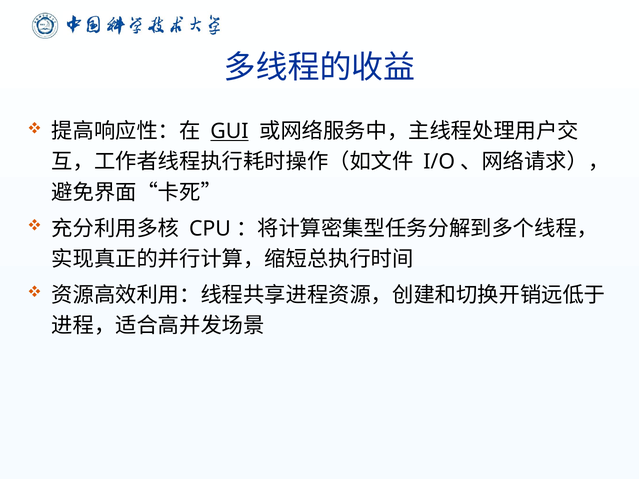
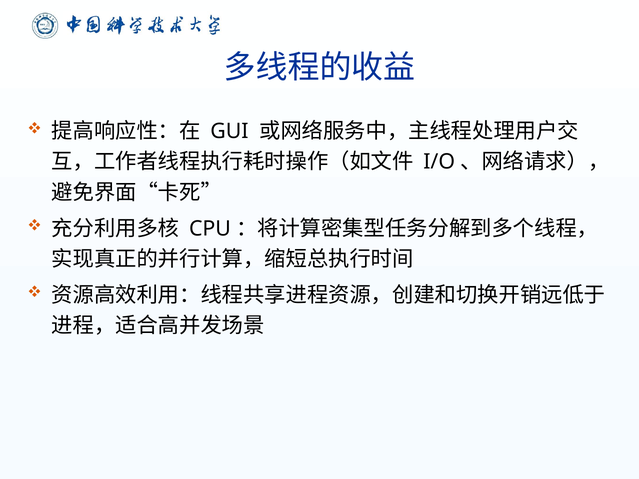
GUI underline: present -> none (229, 131)
